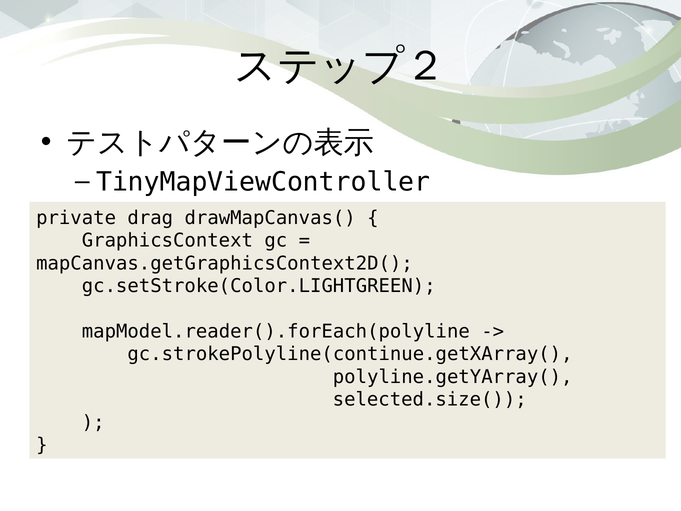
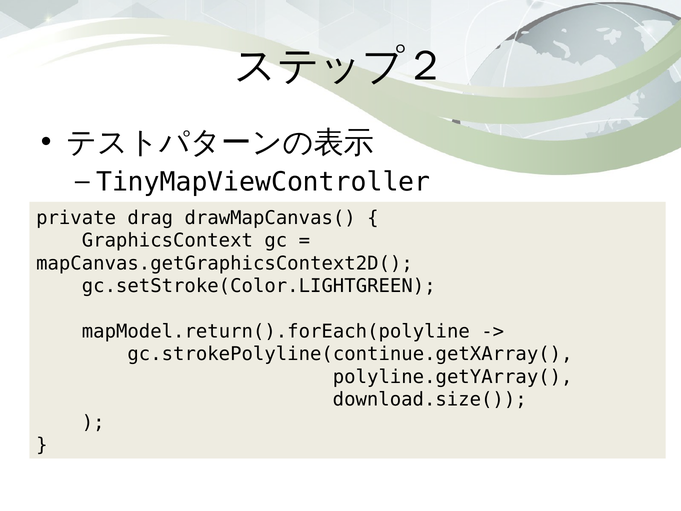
mapModel.reader().forEach(polyline: mapModel.reader().forEach(polyline -> mapModel.return().forEach(polyline (276, 331)
selected.size(: selected.size( -> download.size( (430, 399)
